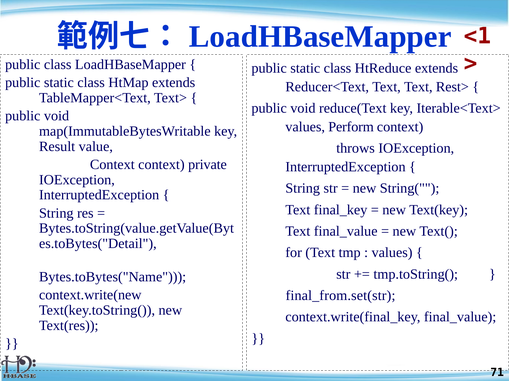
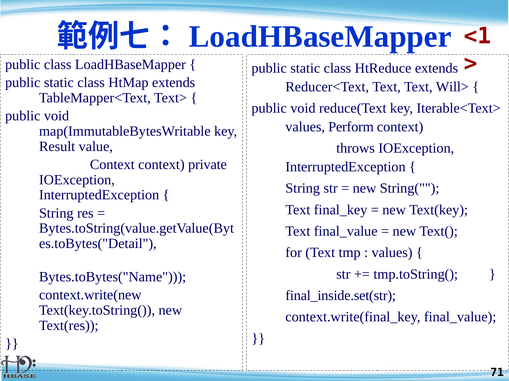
Rest>: Rest> -> Will> (452, 87)
final_from.set(str: final_from.set(str -> final_inside.set(str (341, 296)
